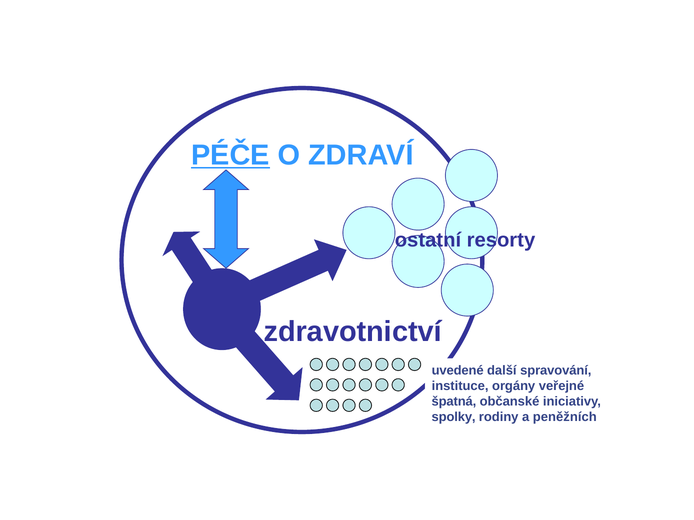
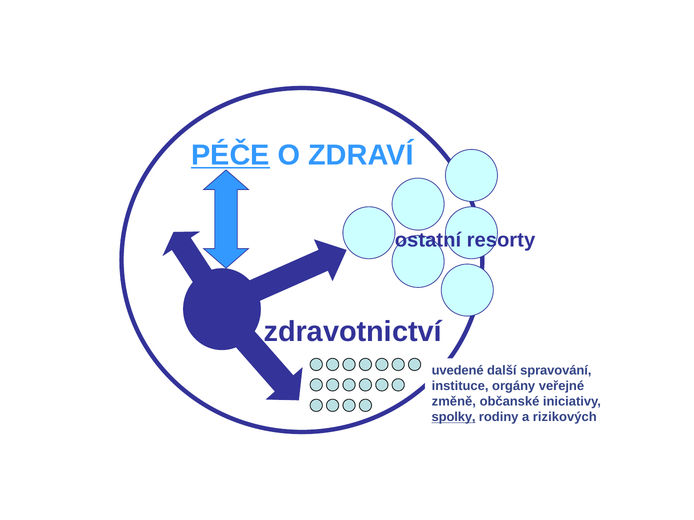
špatná: špatná -> změně (454, 402)
spolky underline: none -> present (454, 418)
peněžních: peněžních -> rizikových (565, 418)
